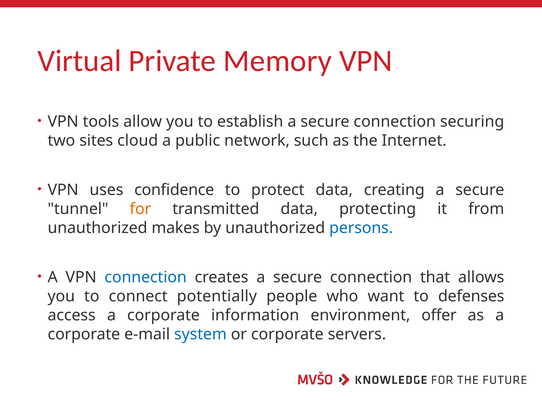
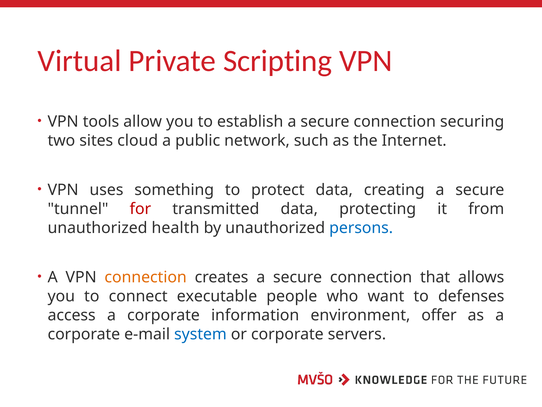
Memory: Memory -> Scripting (278, 61)
confidence: confidence -> something (174, 190)
for colour: orange -> red (140, 209)
makes: makes -> health (175, 228)
connection colour: blue -> orange (146, 277)
potentially: potentially -> executable (217, 296)
